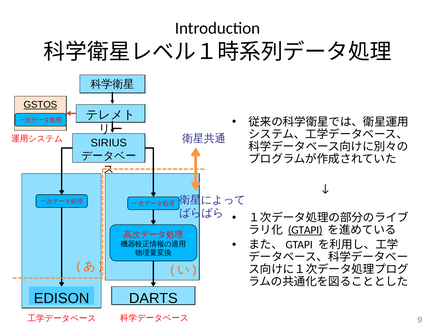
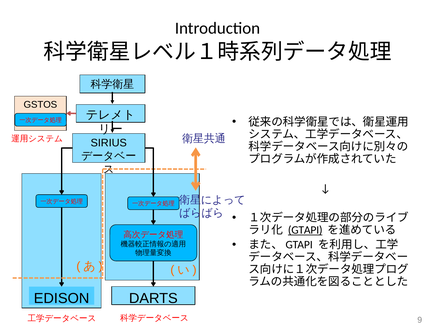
GSTOS underline: present -> none (40, 105)
